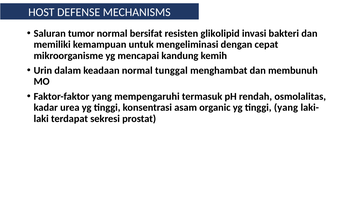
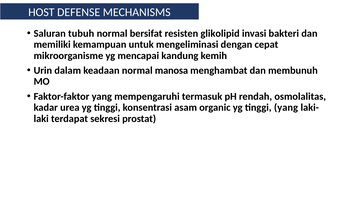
tumor: tumor -> tubuh (81, 33)
tunggal: tunggal -> manosa (171, 70)
